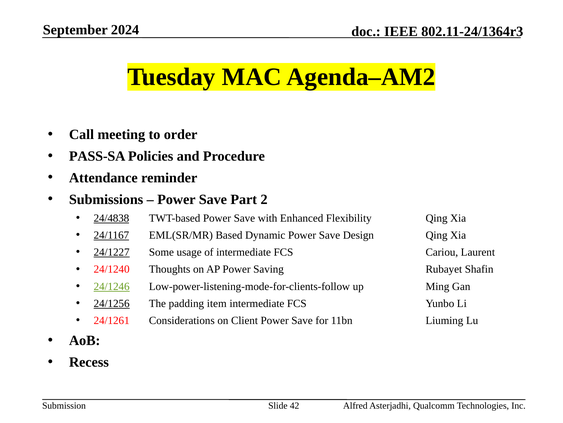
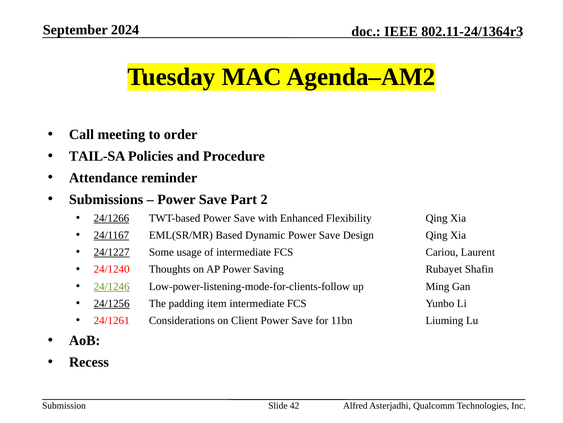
PASS-SA: PASS-SA -> TAIL-SA (97, 156)
24/4838: 24/4838 -> 24/1266 (111, 218)
